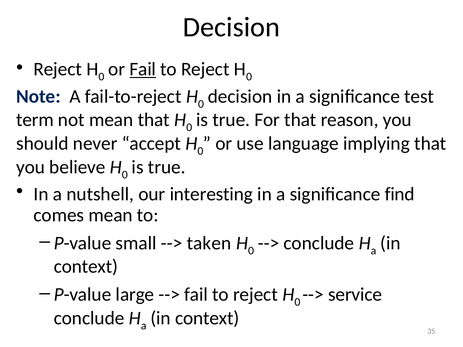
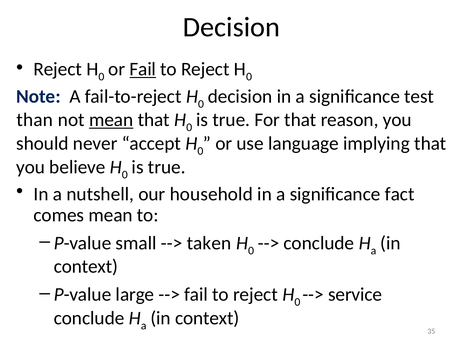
term: term -> than (35, 120)
mean underline: none -> present (111, 120)
interesting: interesting -> household (211, 194)
find: find -> fact (400, 194)
